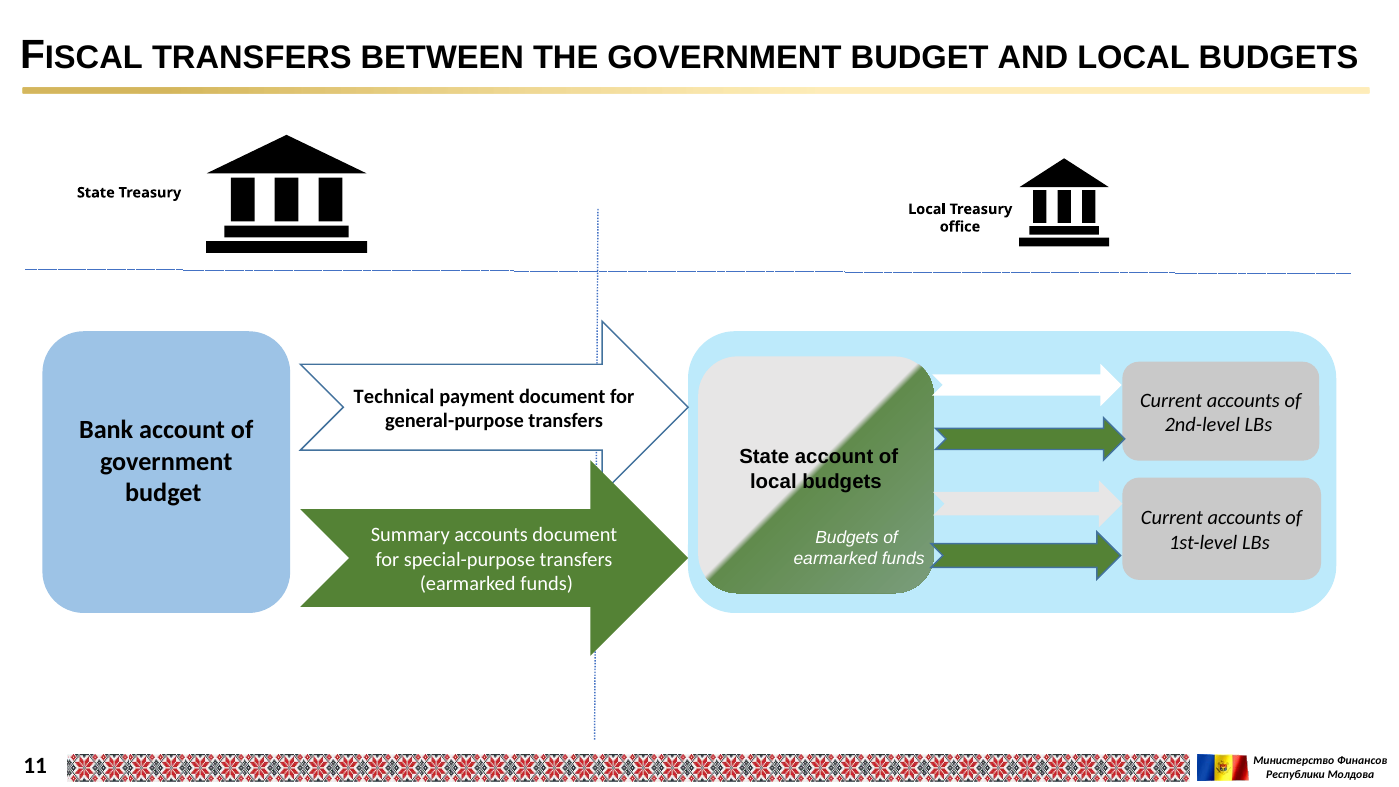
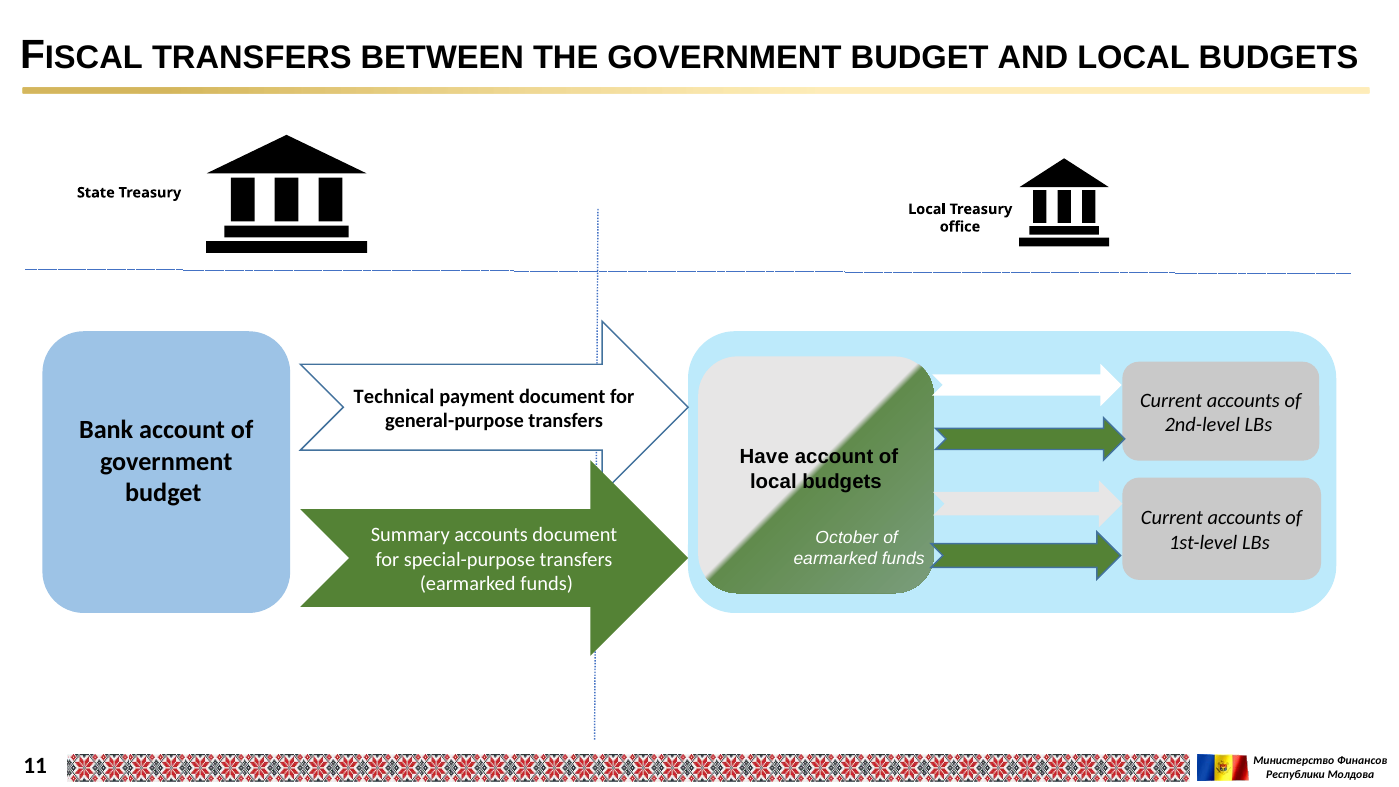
State: State -> Have (764, 457)
Budgets: Budgets -> October (847, 538)
